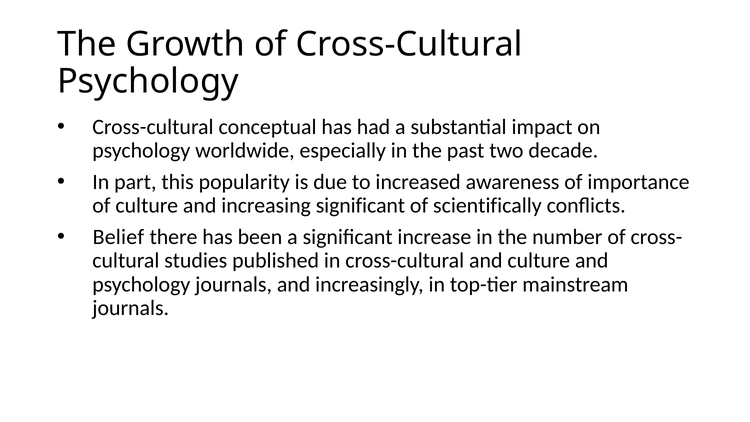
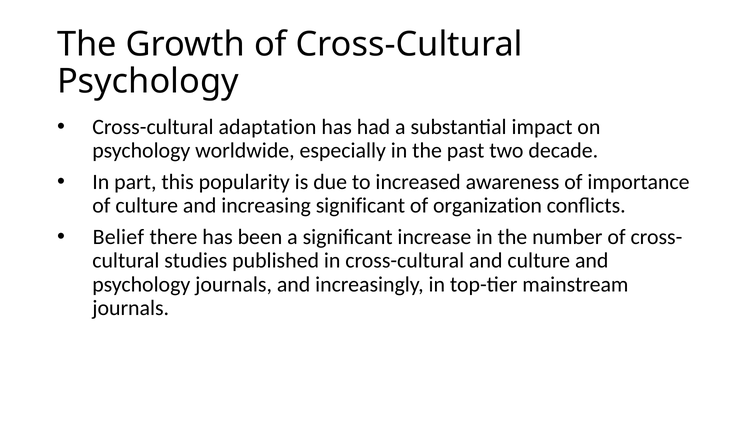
conceptual: conceptual -> adaptation (267, 127)
scientifically: scientifically -> organization (488, 206)
